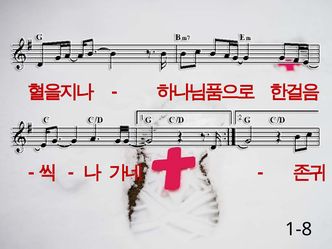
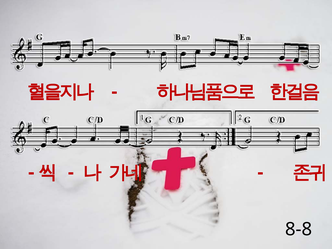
1-8: 1-8 -> 8-8 (299, 229)
